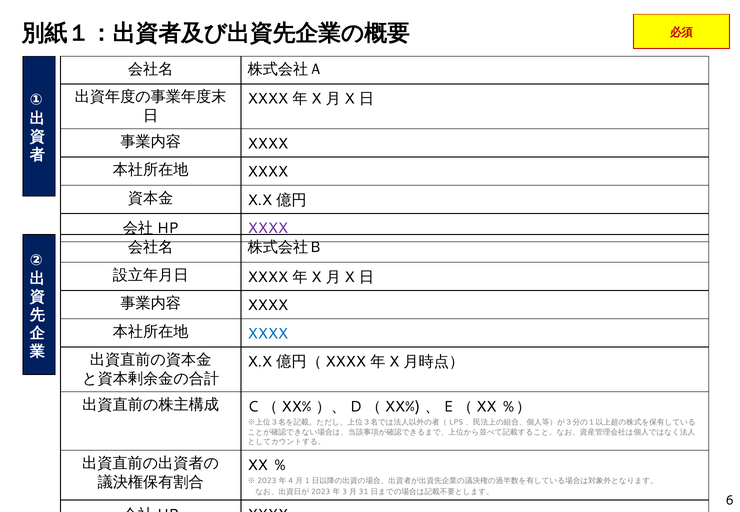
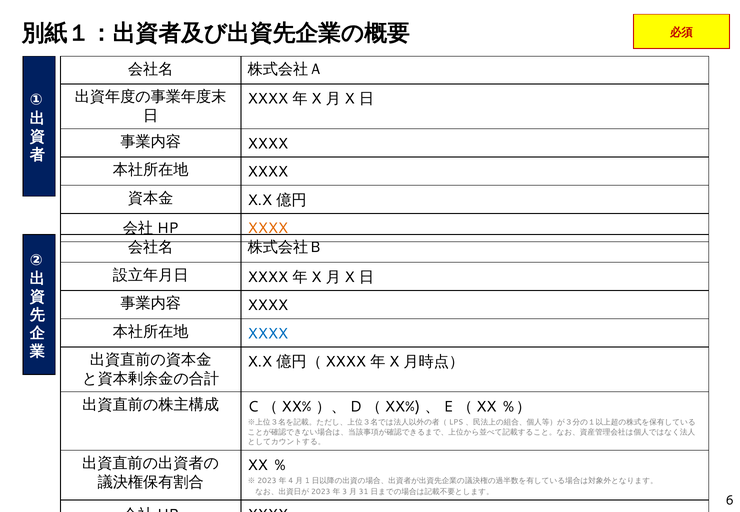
XXXX colour: purple -> orange (268, 229)
